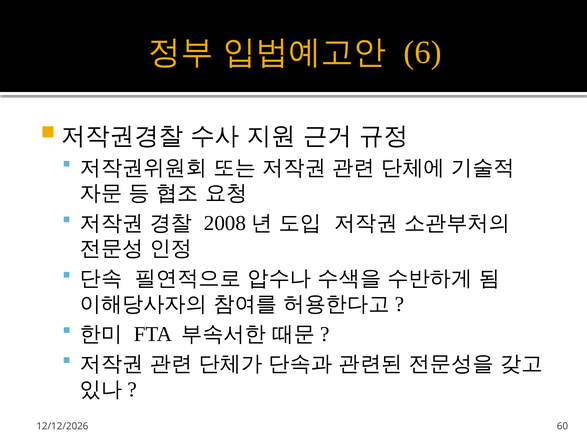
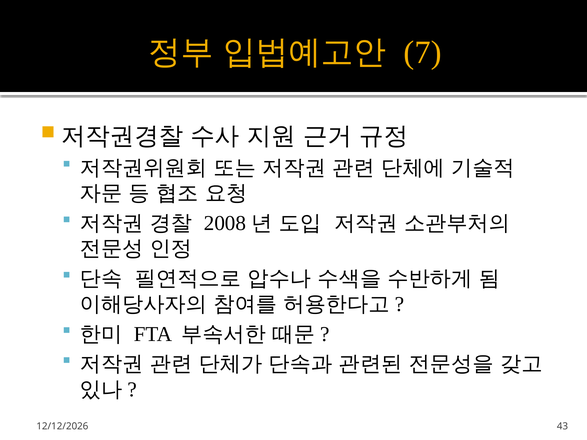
6: 6 -> 7 (423, 52)
60: 60 -> 43 (562, 427)
